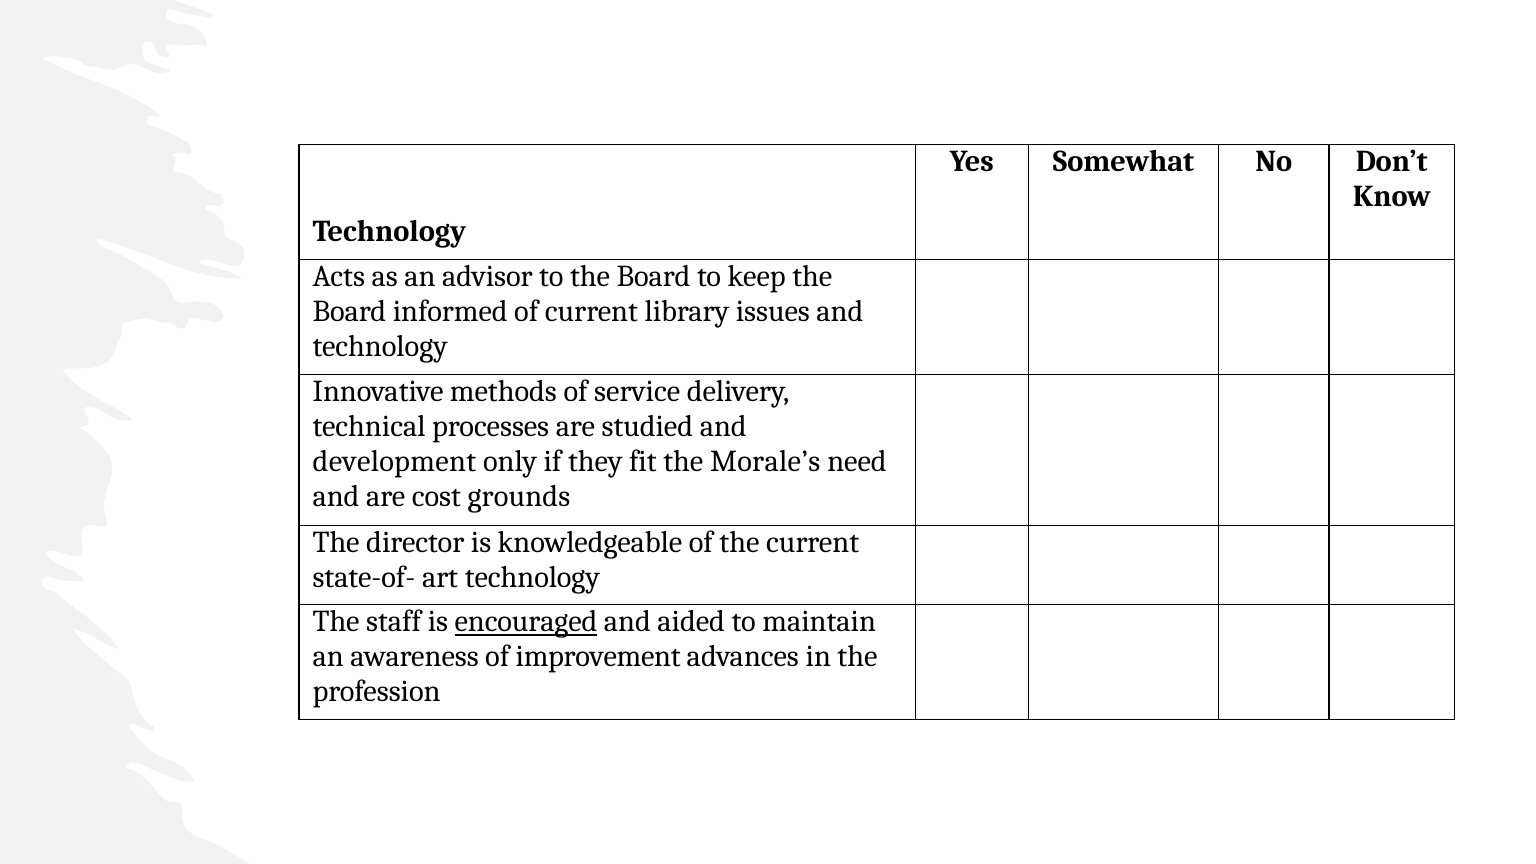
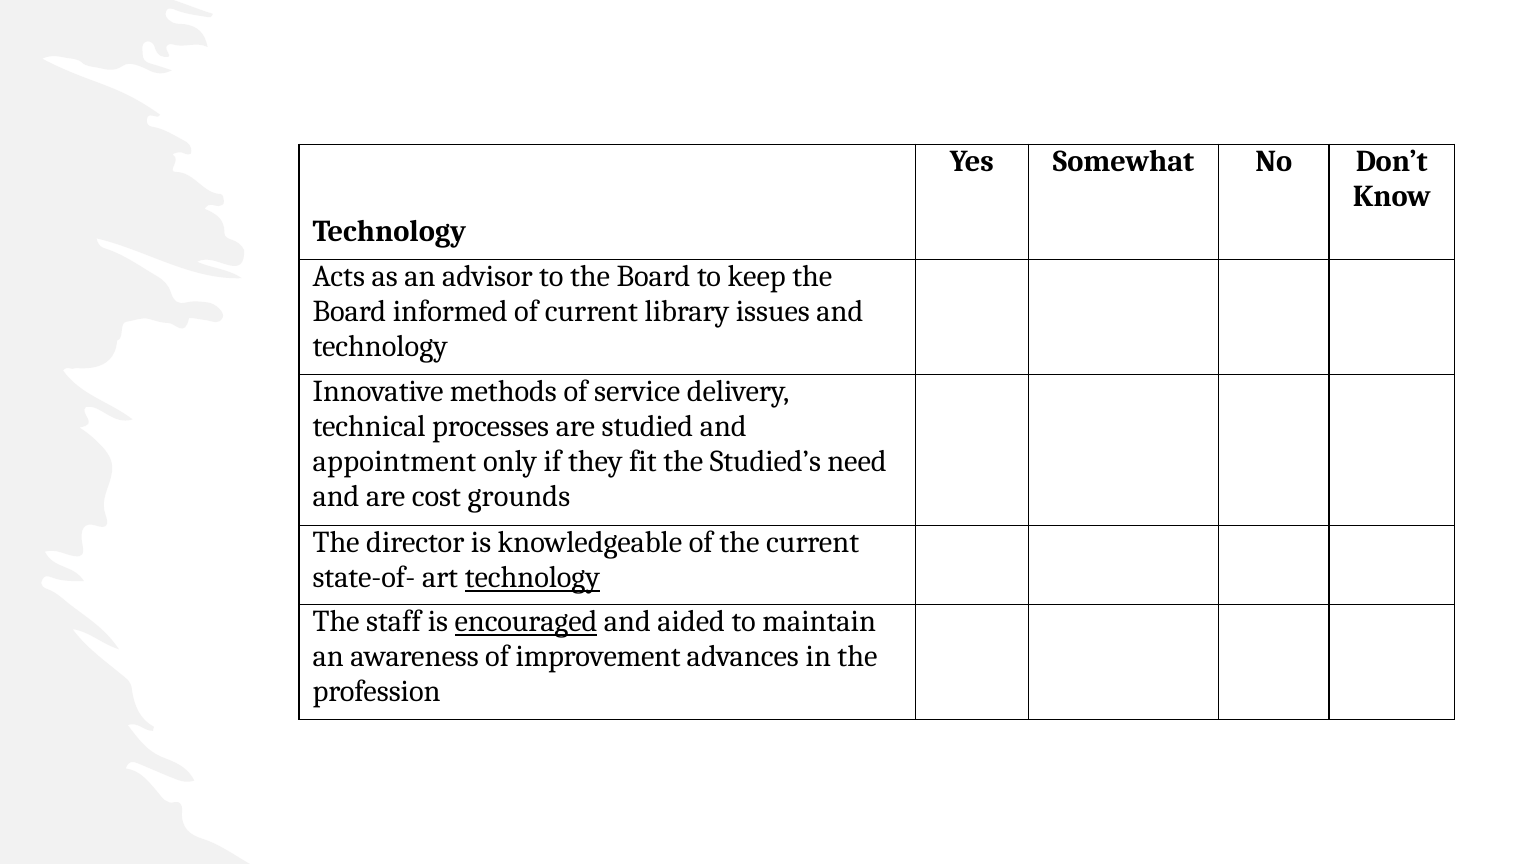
development: development -> appointment (394, 461)
Morale’s: Morale’s -> Studied’s (765, 461)
technology underline: none -> present (532, 578)
